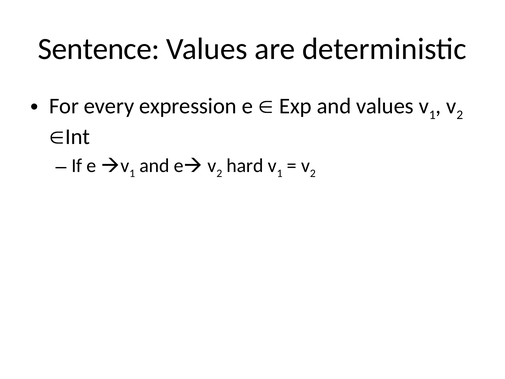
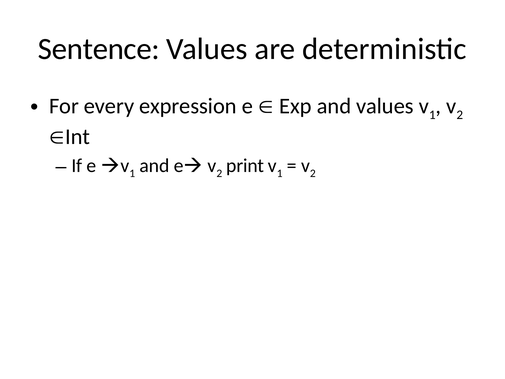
hard: hard -> print (245, 166)
